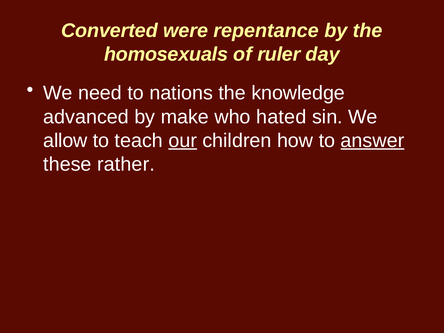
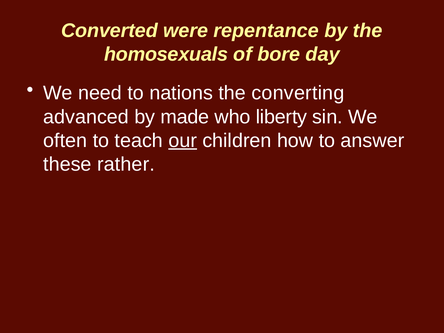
ruler: ruler -> bore (279, 54)
knowledge: knowledge -> converting (298, 93)
make: make -> made (185, 117)
hated: hated -> liberty (281, 117)
allow: allow -> often (65, 141)
answer underline: present -> none (372, 141)
